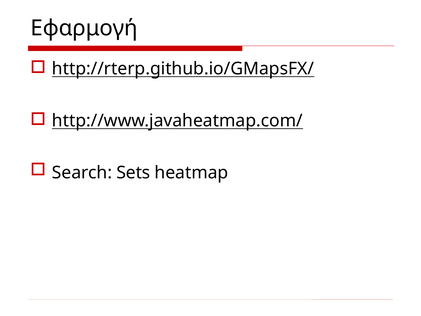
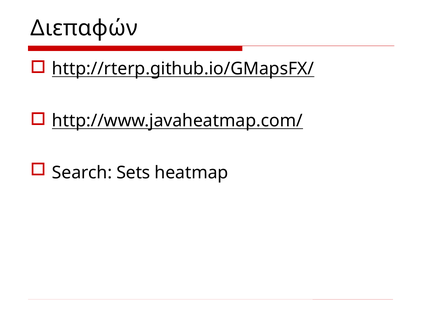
Εφαρμογή: Εφαρμογή -> Διεπαφών (84, 28)
